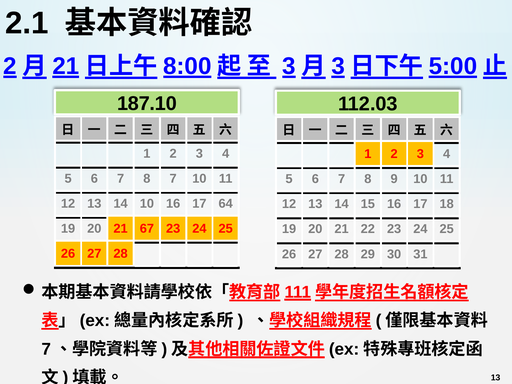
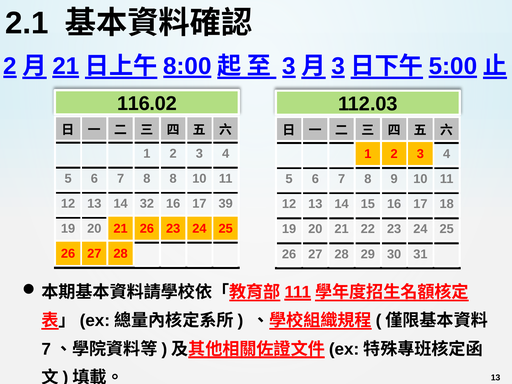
187.10: 187.10 -> 116.02 (147, 104)
8 7: 7 -> 8 (173, 179)
14 10: 10 -> 32 (147, 204)
64: 64 -> 39 (226, 204)
21 67: 67 -> 26 (147, 229)
